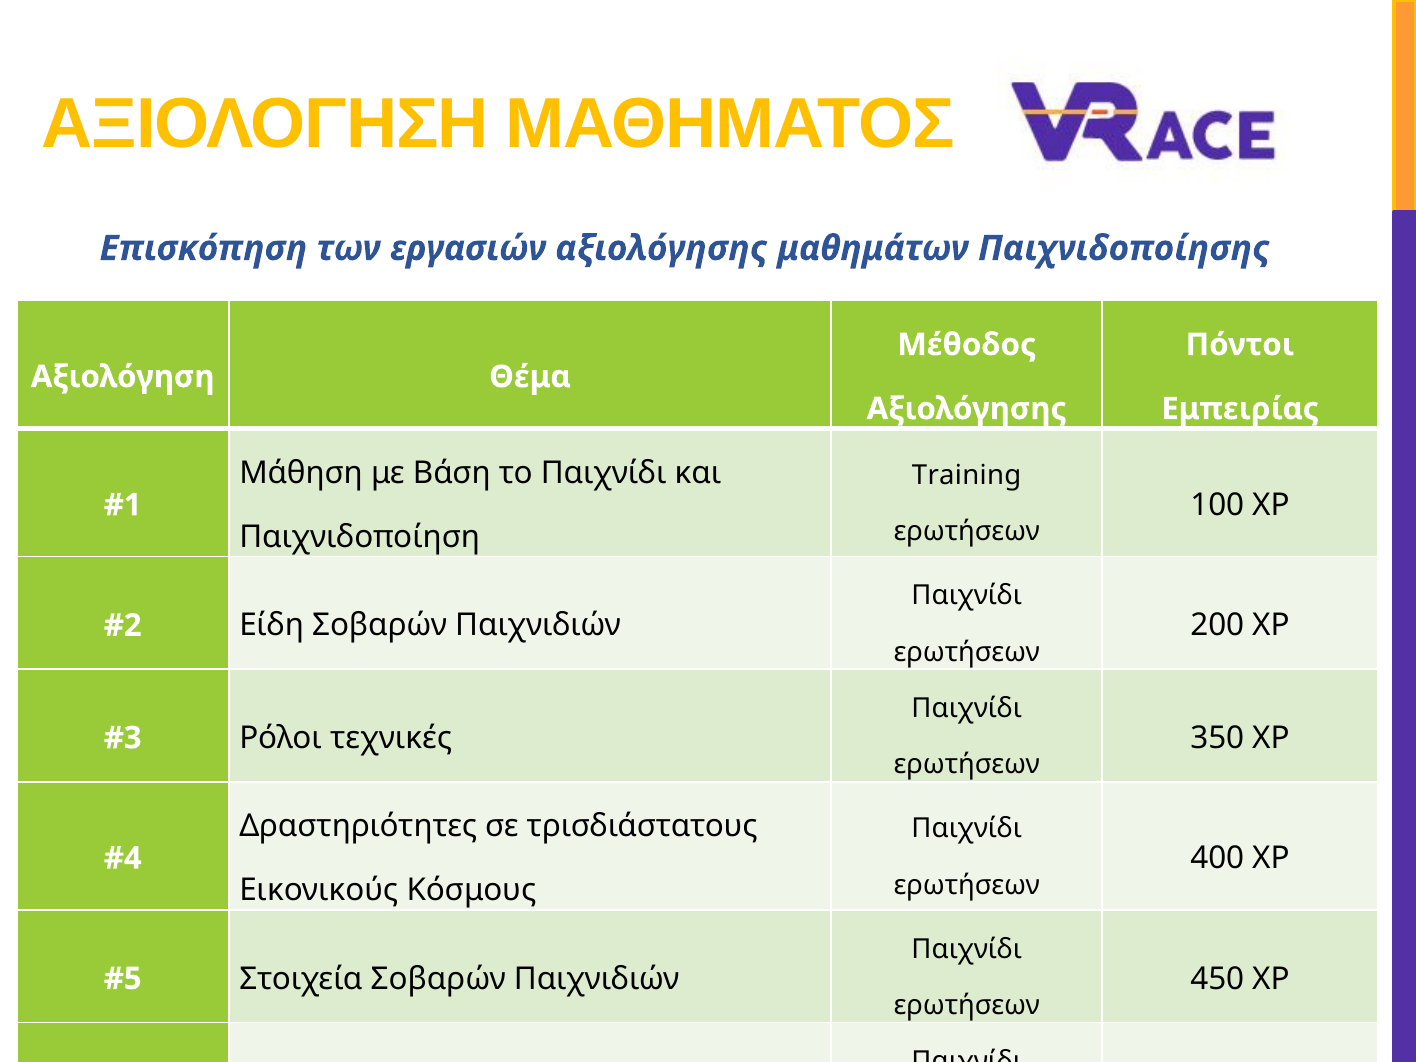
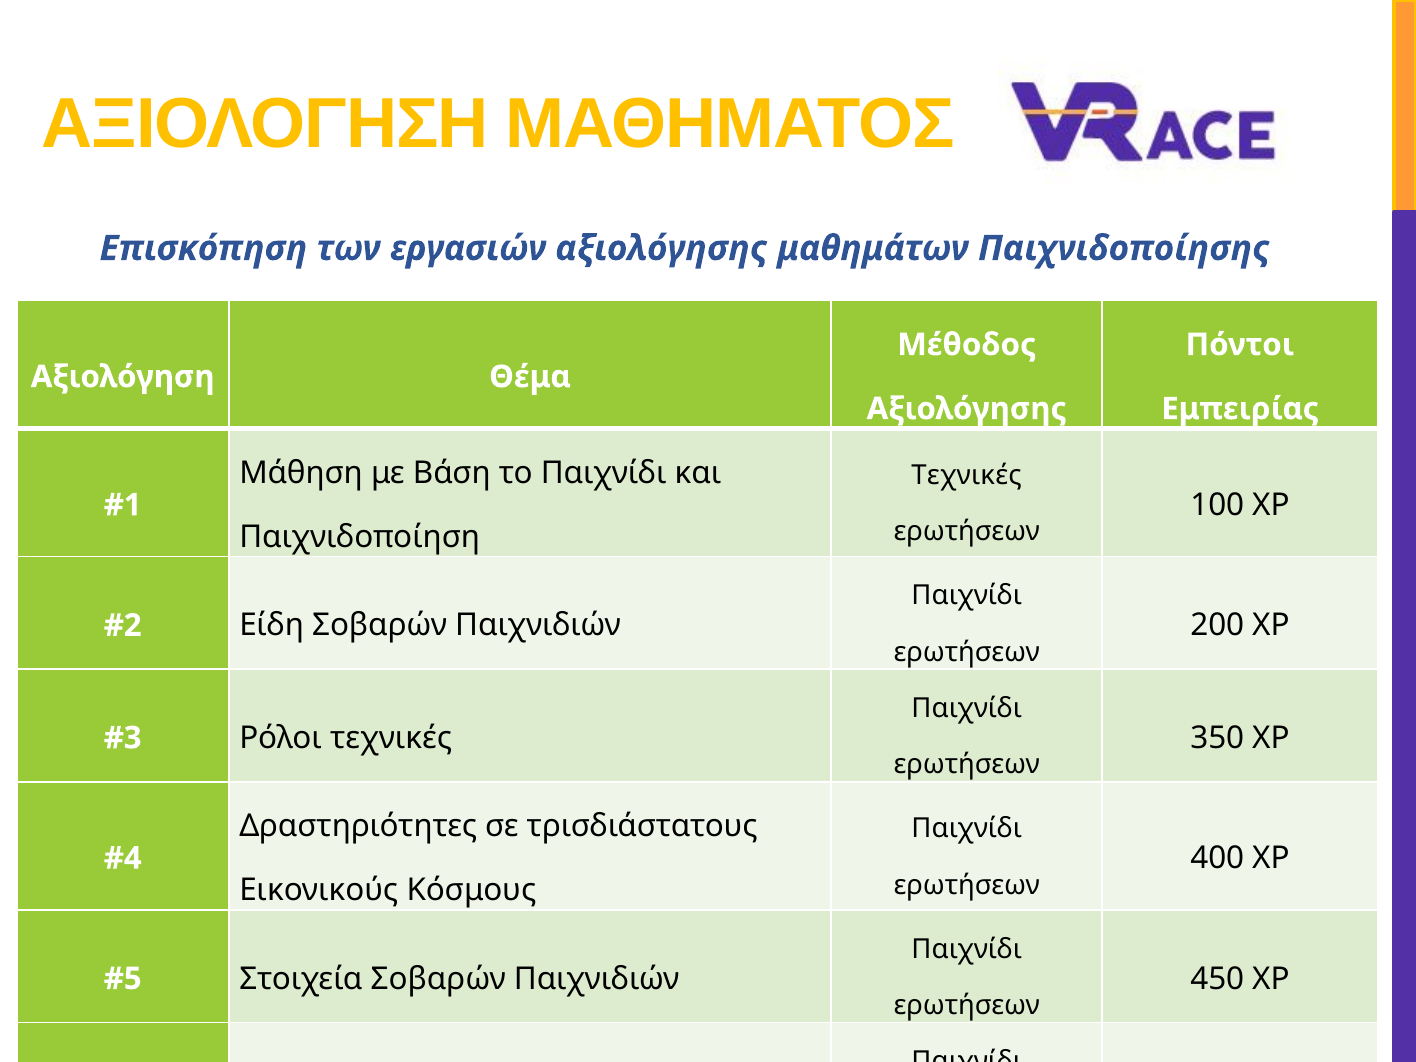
Training: Training -> Τεχνικές (967, 475)
